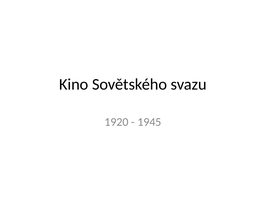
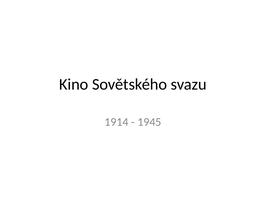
1920: 1920 -> 1914 (116, 122)
